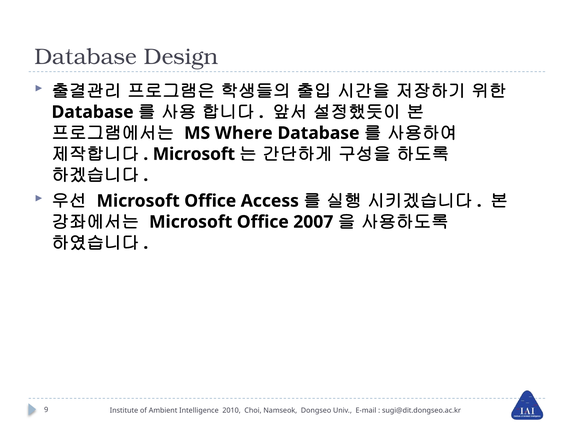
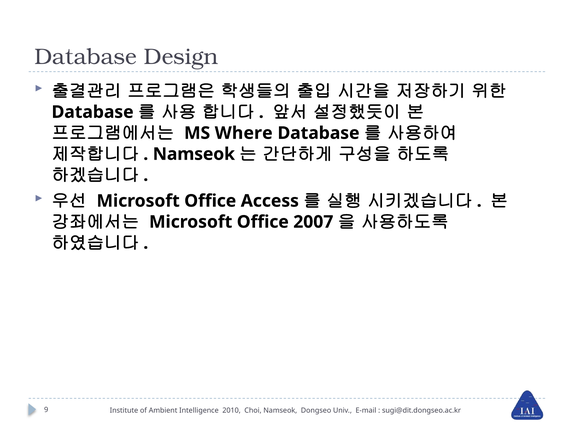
Microsoft: Microsoft -> Namseok (194, 154)
